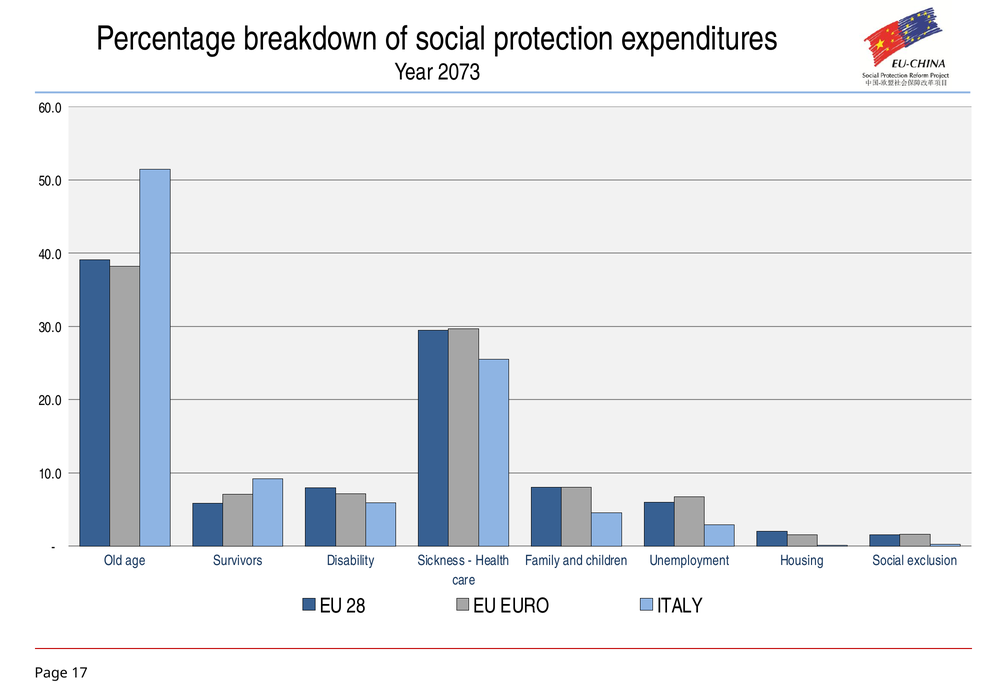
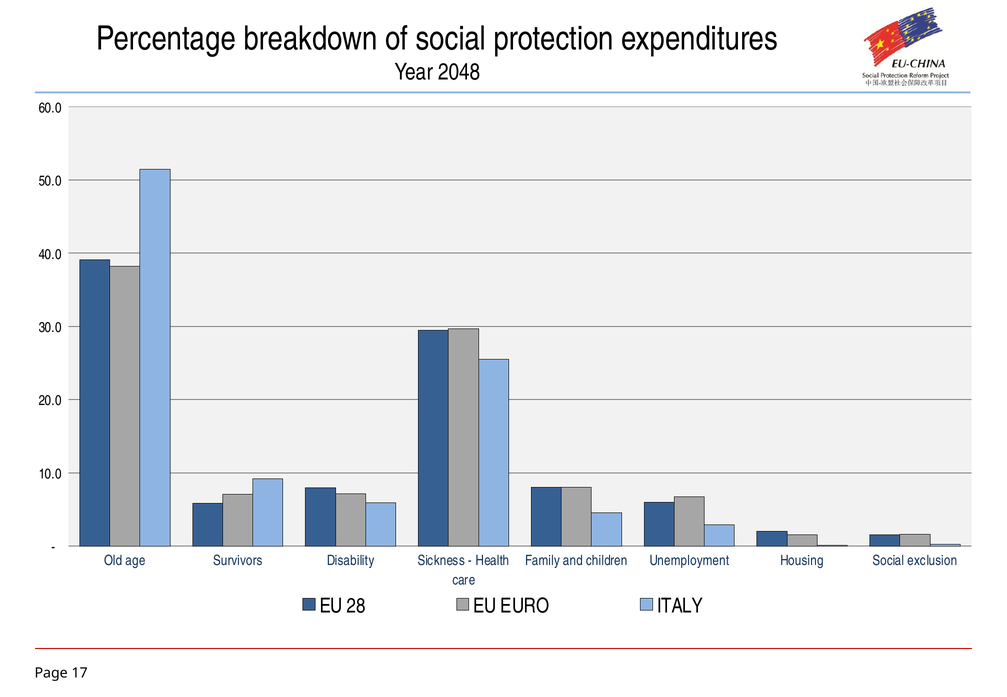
2073: 2073 -> 2048 (459, 72)
